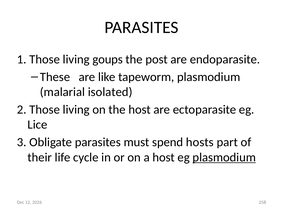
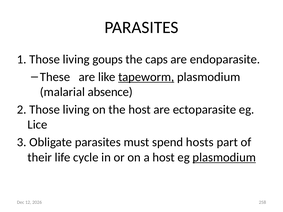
post: post -> caps (157, 59)
tapeworm underline: none -> present (146, 77)
isolated: isolated -> absence (110, 92)
